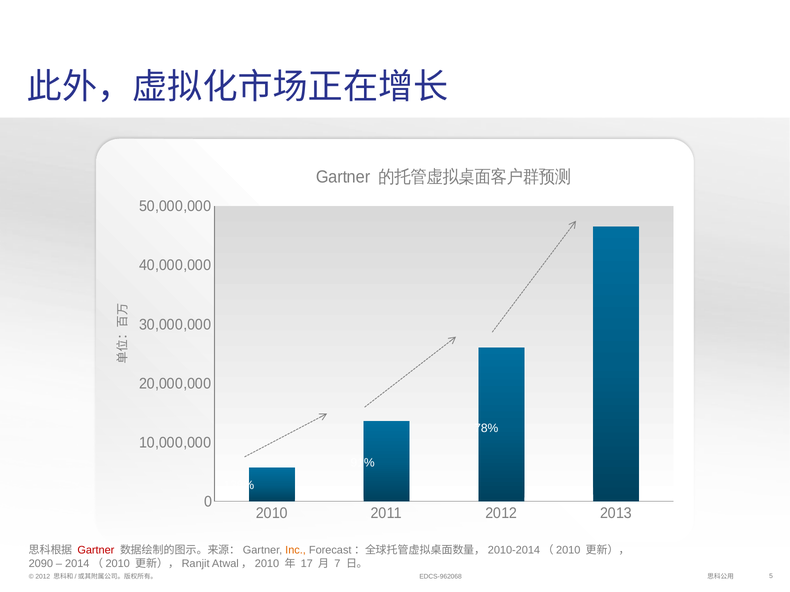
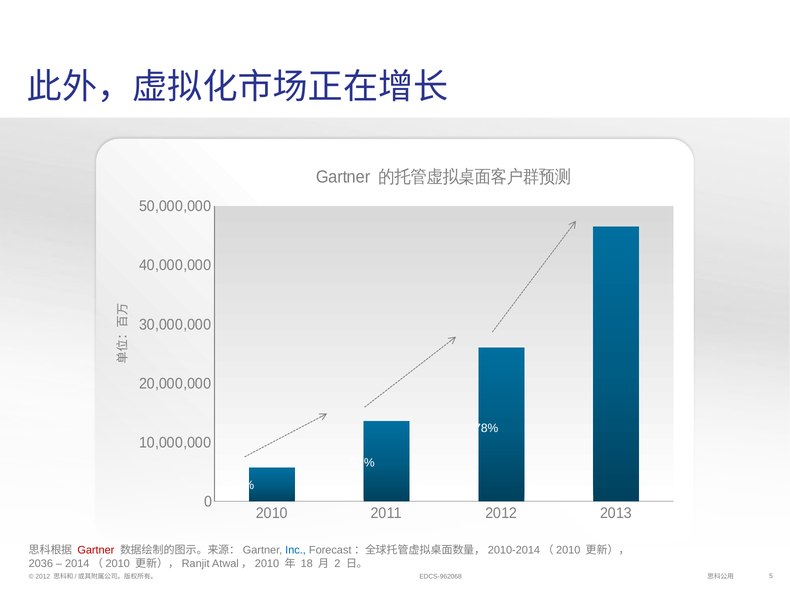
Inc colour: orange -> blue (296, 551)
2090: 2090 -> 2036 (41, 564)
17: 17 -> 18 (307, 564)
7: 7 -> 2 (337, 564)
